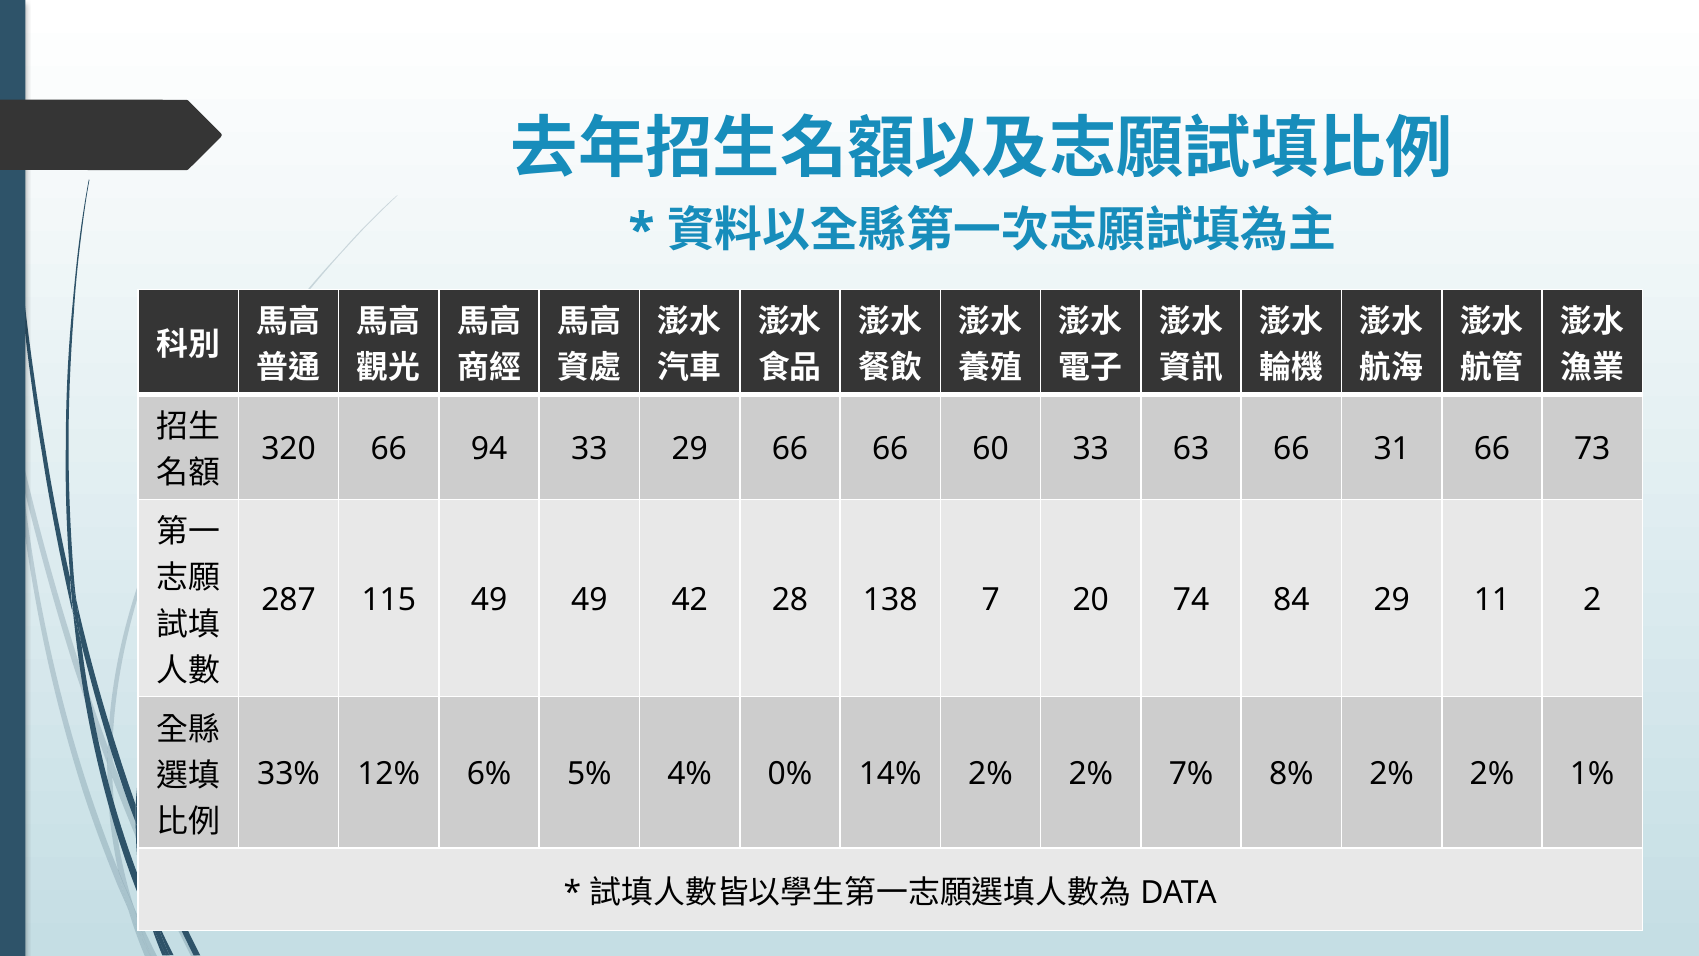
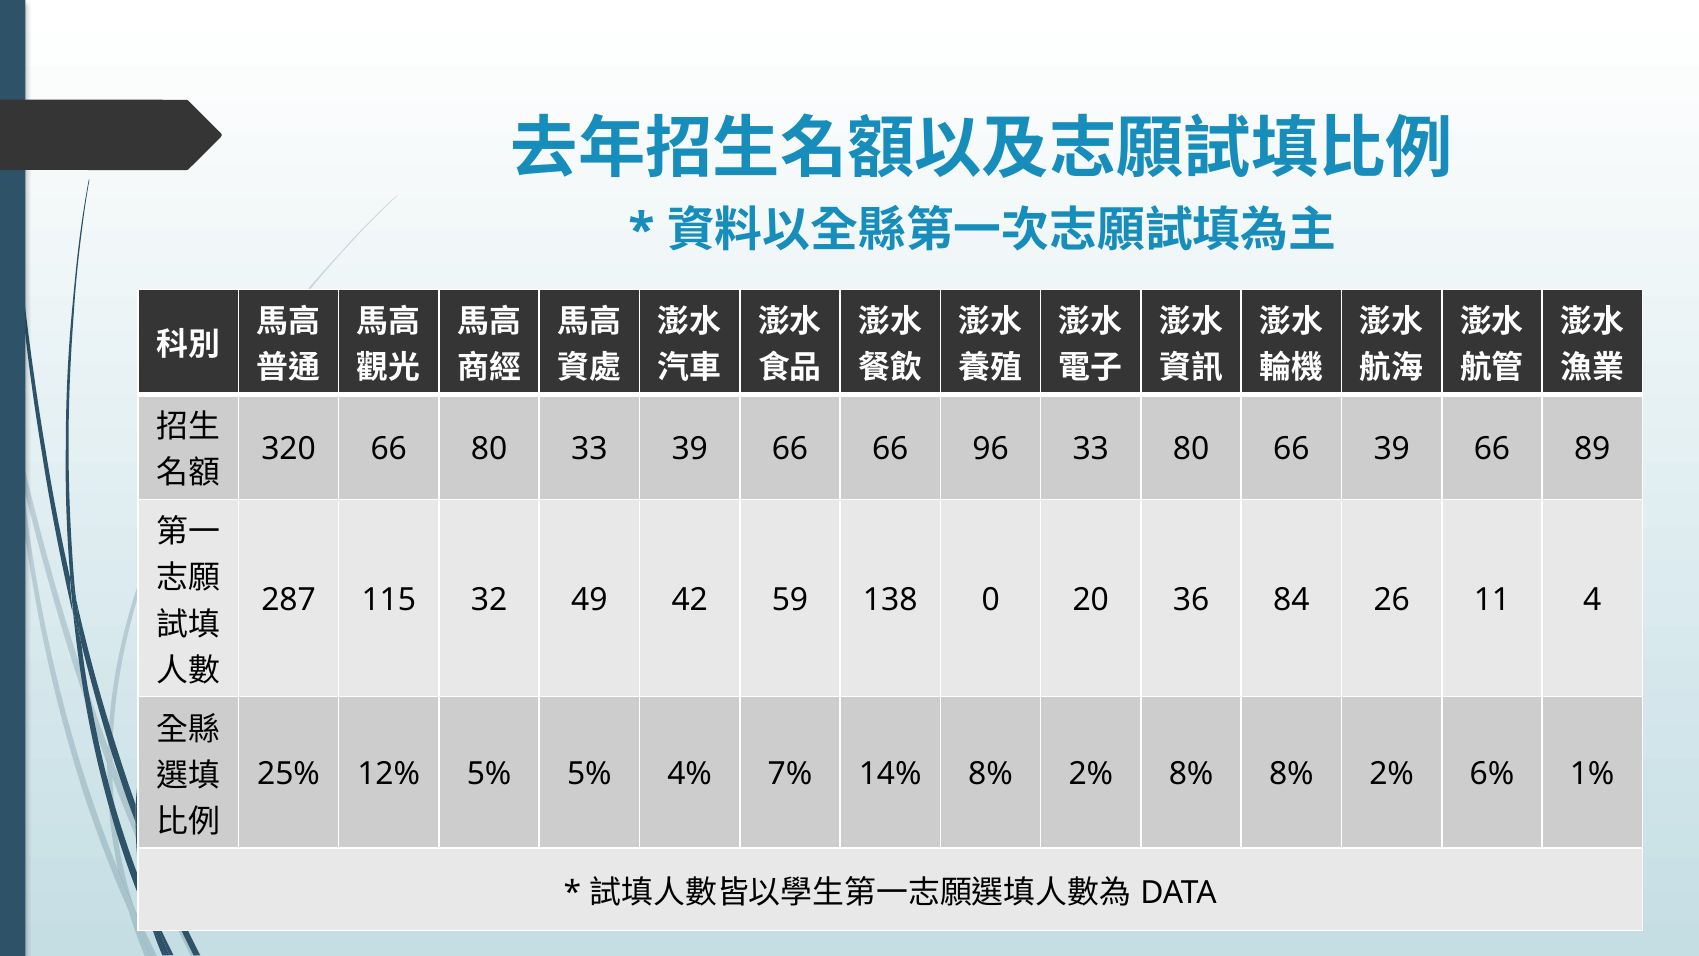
66 94: 94 -> 80 (489, 449)
33 29: 29 -> 39 (690, 449)
60: 60 -> 96 (991, 449)
33 63: 63 -> 80 (1191, 449)
66 31: 31 -> 39 (1392, 449)
73: 73 -> 89 (1592, 449)
115 49: 49 -> 32 (489, 600)
28: 28 -> 59 (790, 600)
7: 7 -> 0 (991, 600)
74: 74 -> 36 (1191, 600)
84 29: 29 -> 26 (1392, 600)
2: 2 -> 4 (1592, 600)
33%: 33% -> 25% (289, 774)
12% 6%: 6% -> 5% (489, 774)
0%: 0% -> 7% (790, 774)
14% 2%: 2% -> 8% (991, 774)
2% 7%: 7% -> 8% (1191, 774)
8% 2% 2%: 2% -> 6% (1492, 774)
